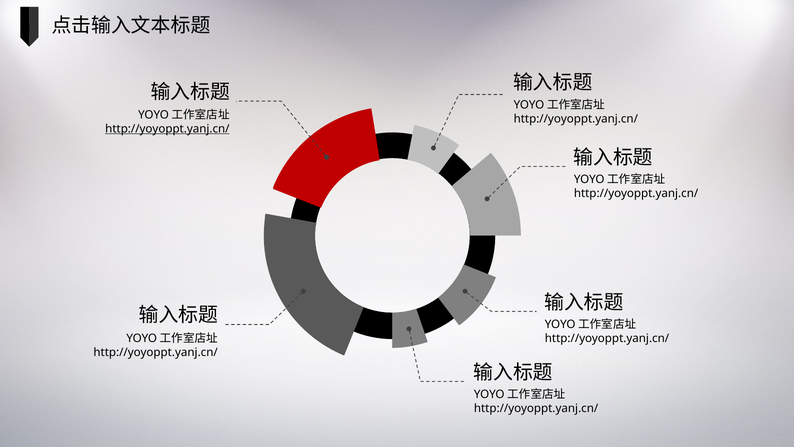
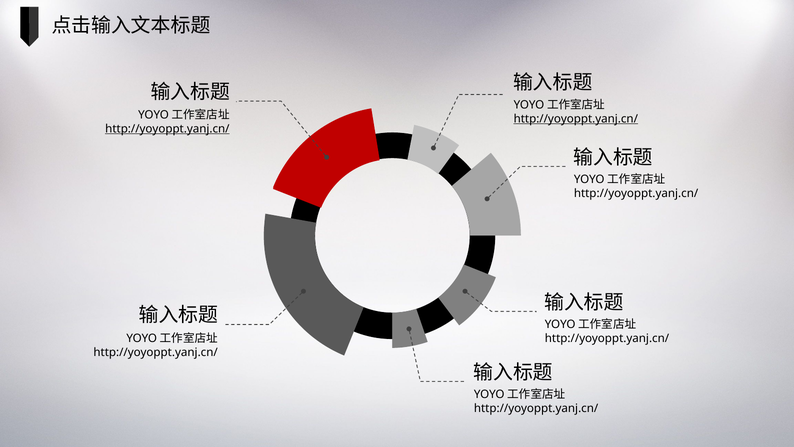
http://yoyoppt.yanj.cn/ underline: none -> present (576, 119)
